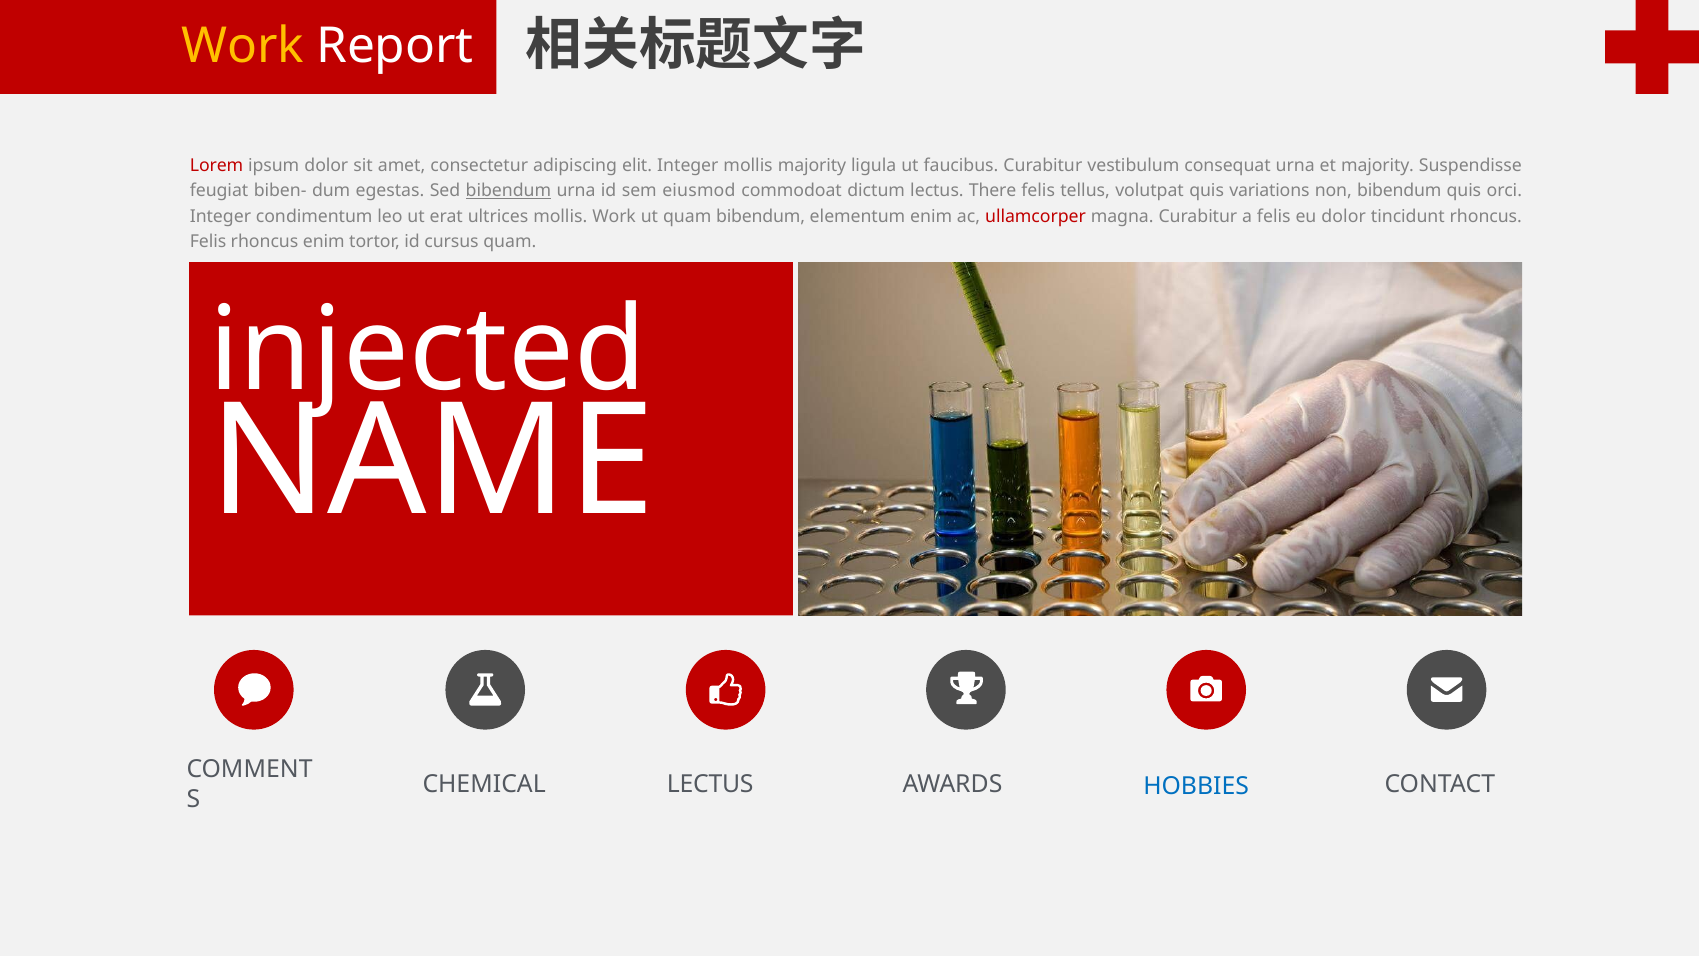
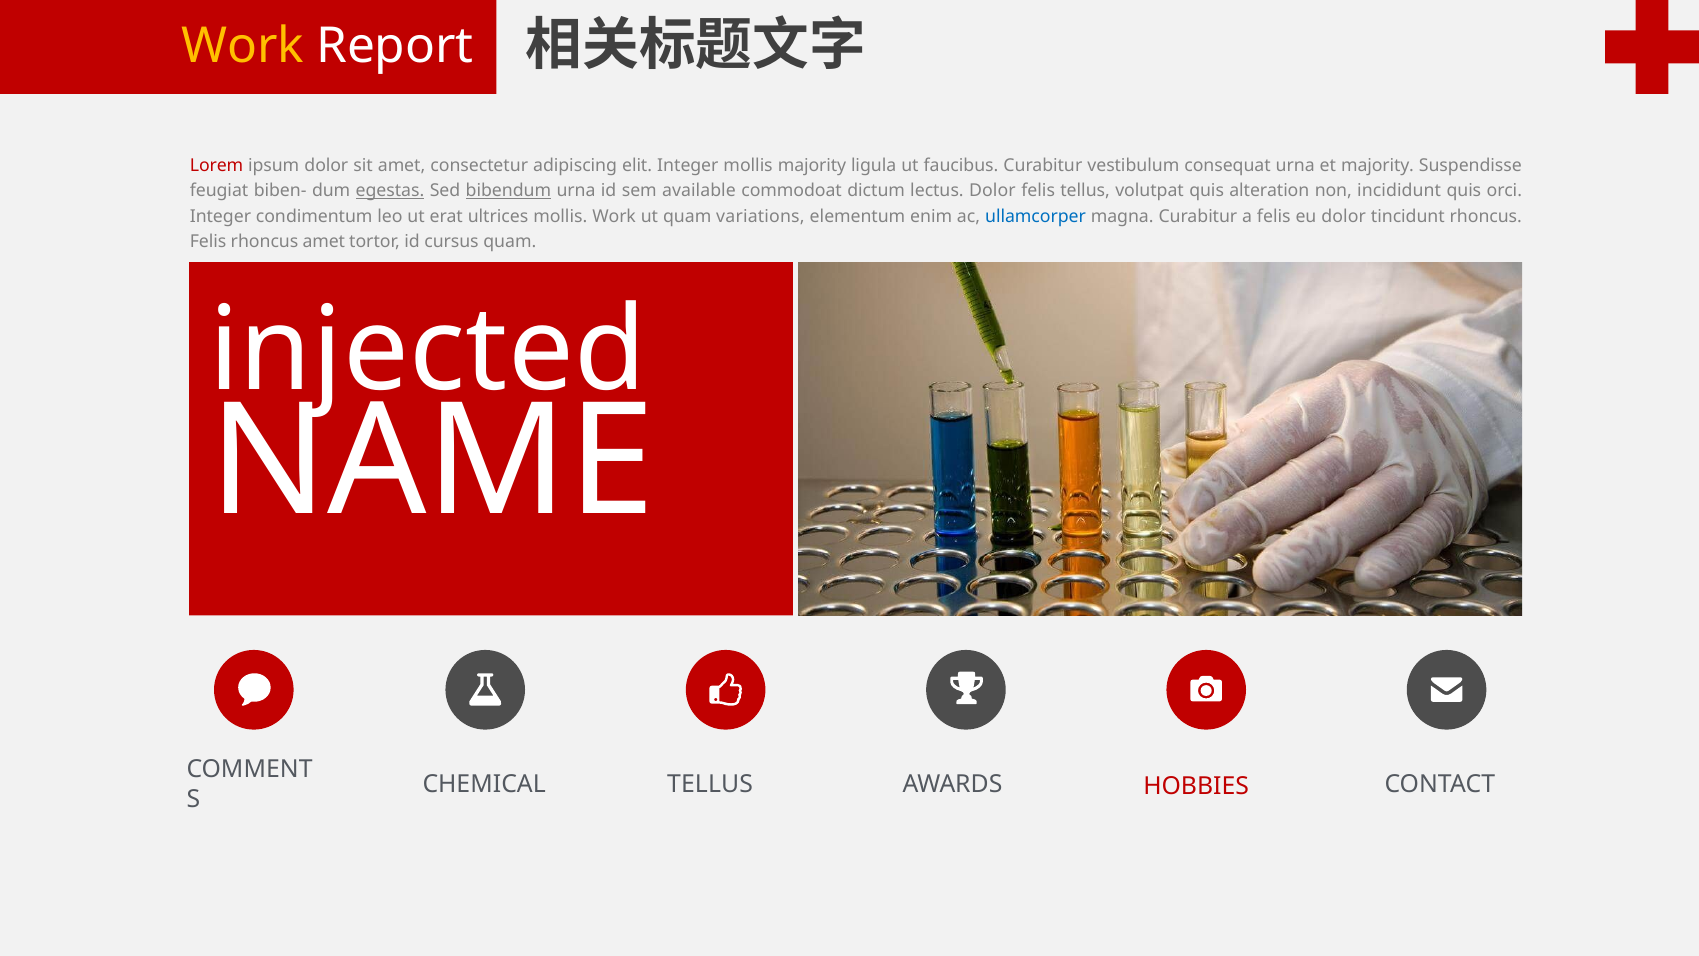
egestas underline: none -> present (390, 191)
eiusmod: eiusmod -> available (699, 191)
lectus There: There -> Dolor (992, 191)
variations: variations -> alteration (1269, 191)
non bibendum: bibendum -> incididunt (1399, 191)
quam bibendum: bibendum -> variations (760, 216)
ullamcorper colour: red -> blue (1036, 216)
rhoncus enim: enim -> amet (324, 242)
CHEMICAL LECTUS: LECTUS -> TELLUS (710, 784)
HOBBIES colour: blue -> red (1196, 786)
